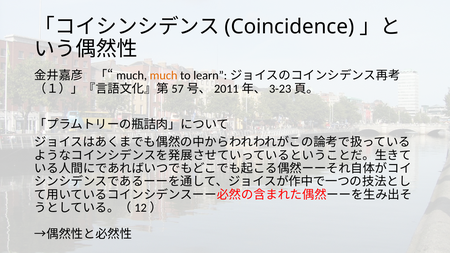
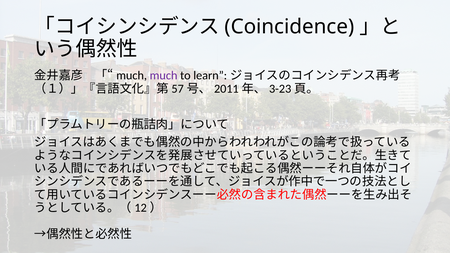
much colour: orange -> purple (164, 76)
